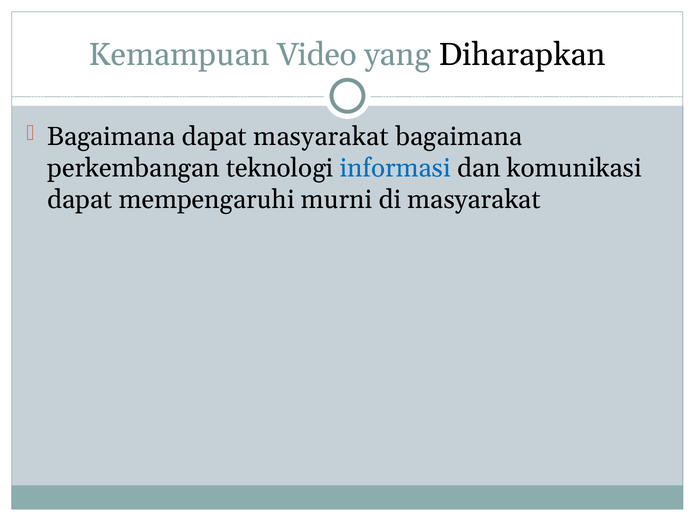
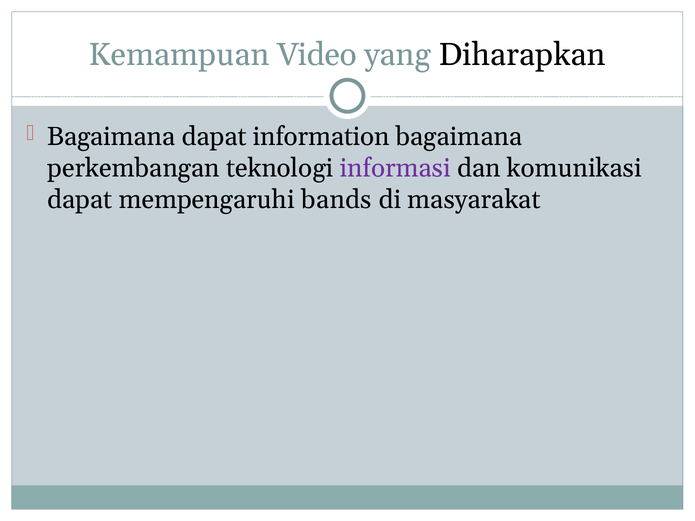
dapat masyarakat: masyarakat -> information (321, 137)
informasi colour: blue -> purple (395, 168)
murni: murni -> bands (336, 200)
